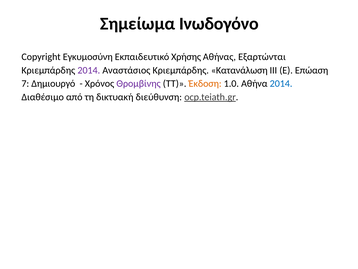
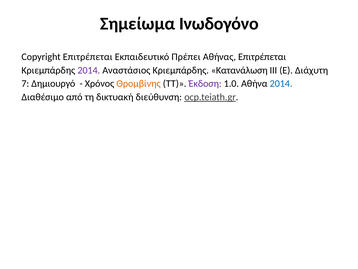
Copyright Εγκυμοσύνη: Εγκυμοσύνη -> Επιτρέπεται (88, 57)
Χρήσης: Χρήσης -> Πρέπει (186, 57)
Αθήνας Εξαρτώνται: Εξαρτώνται -> Επιτρέπεται (262, 57)
Επώαση: Επώαση -> Διάχυτη (312, 70)
Θρομβίνης colour: purple -> orange (139, 83)
Έκδοση colour: orange -> purple (205, 83)
